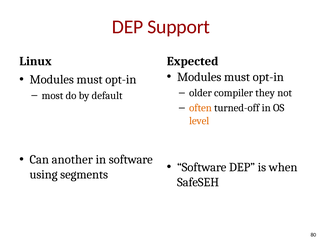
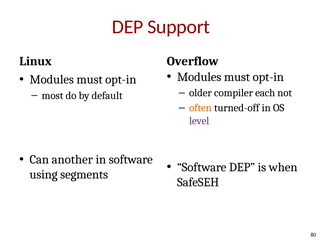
Expected: Expected -> Overflow (193, 61)
they: they -> each (265, 93)
level colour: orange -> purple (199, 121)
